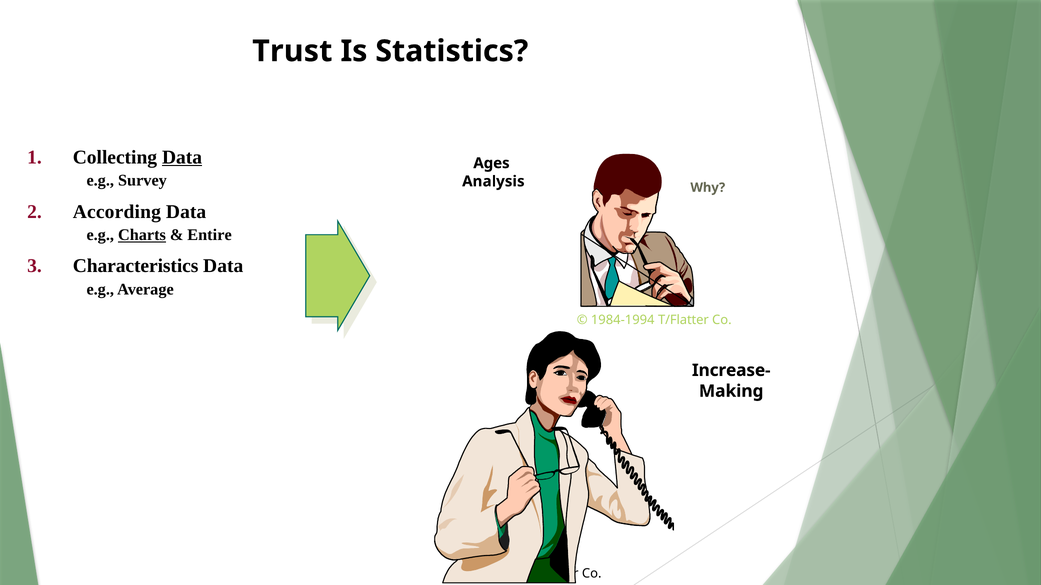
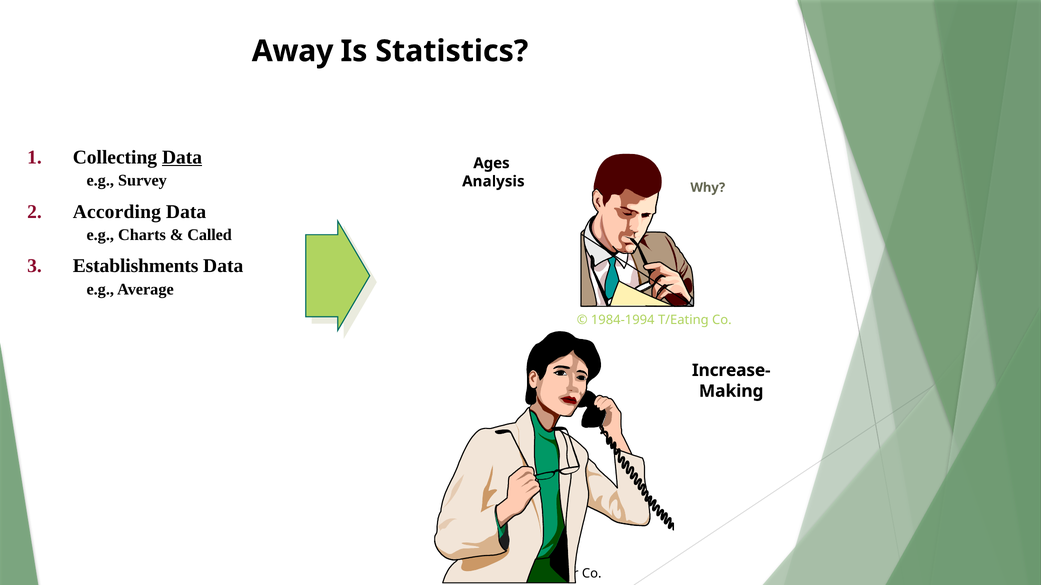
Trust: Trust -> Away (293, 51)
Charts underline: present -> none (142, 235)
Entire: Entire -> Called (210, 235)
Characteristics: Characteristics -> Establishments (136, 266)
T/Flatter: T/Flatter -> T/Eating (683, 320)
